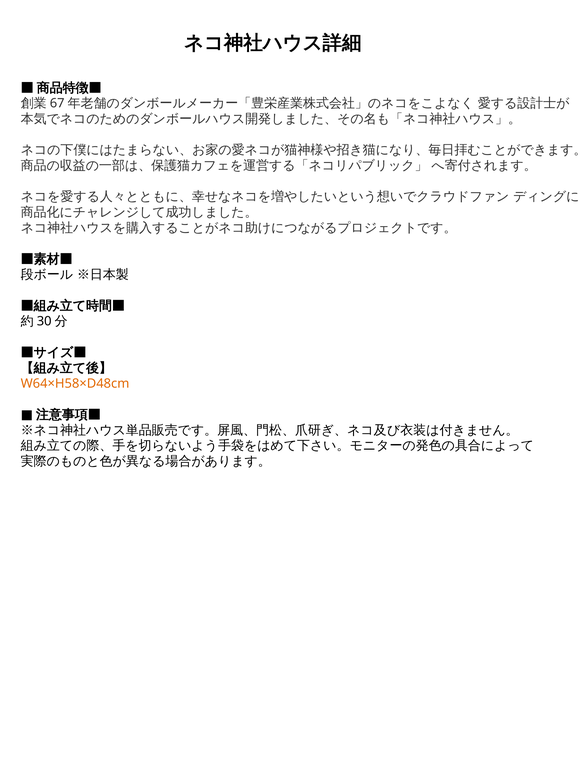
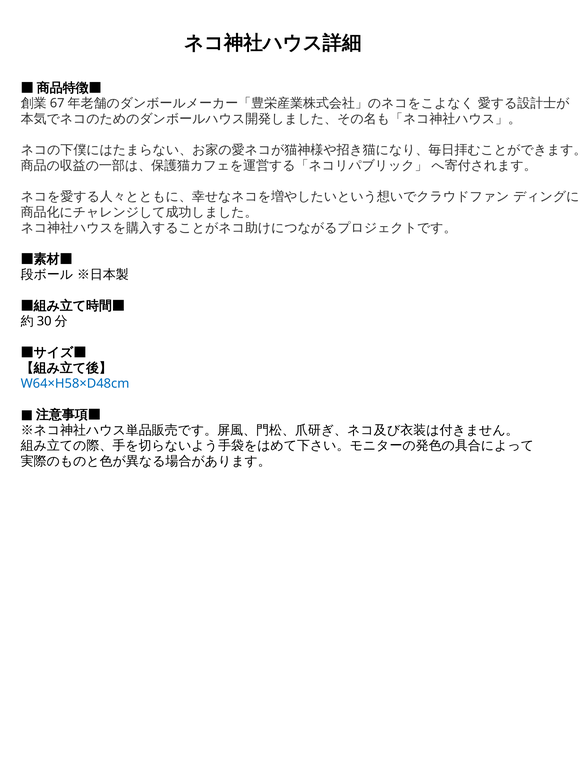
W64×H58×D48cm colour: orange -> blue (75, 384)
